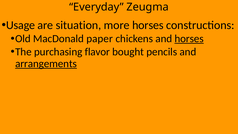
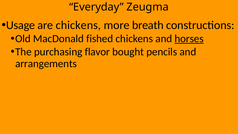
are situation: situation -> chickens (78, 25)
more horses: horses -> breath (148, 25)
paper: paper -> fished (100, 39)
arrangements underline: present -> none (46, 64)
